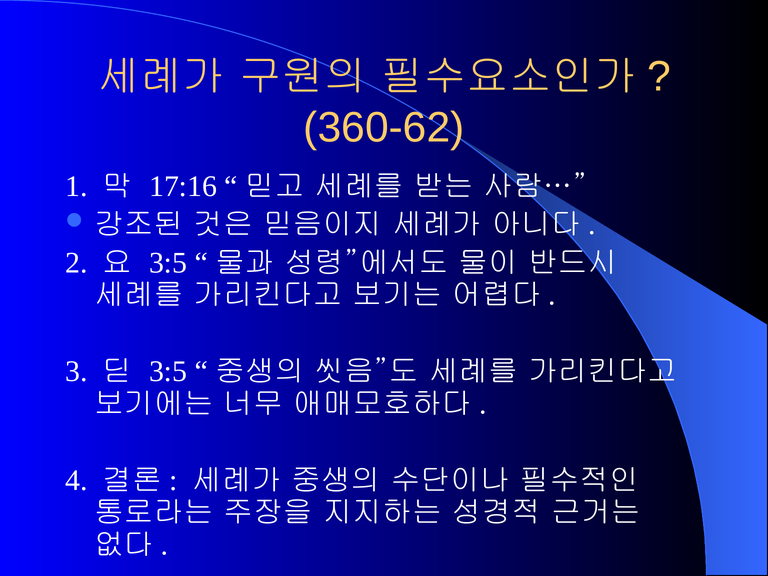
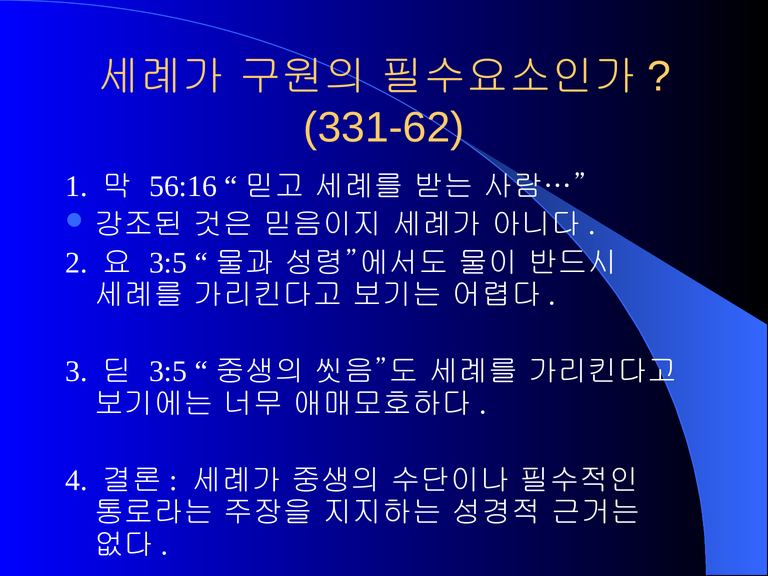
360-62: 360-62 -> 331-62 (384, 128)
17:16: 17:16 -> 56:16 (183, 186)
